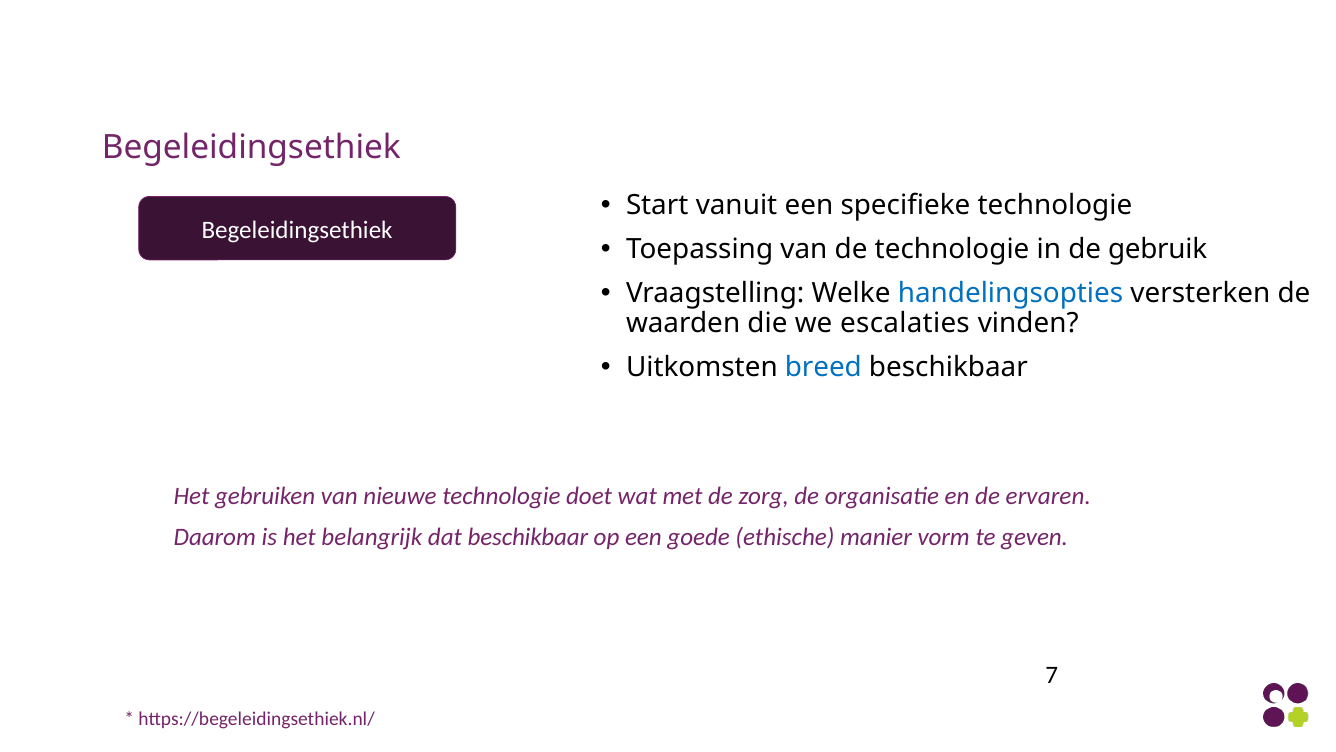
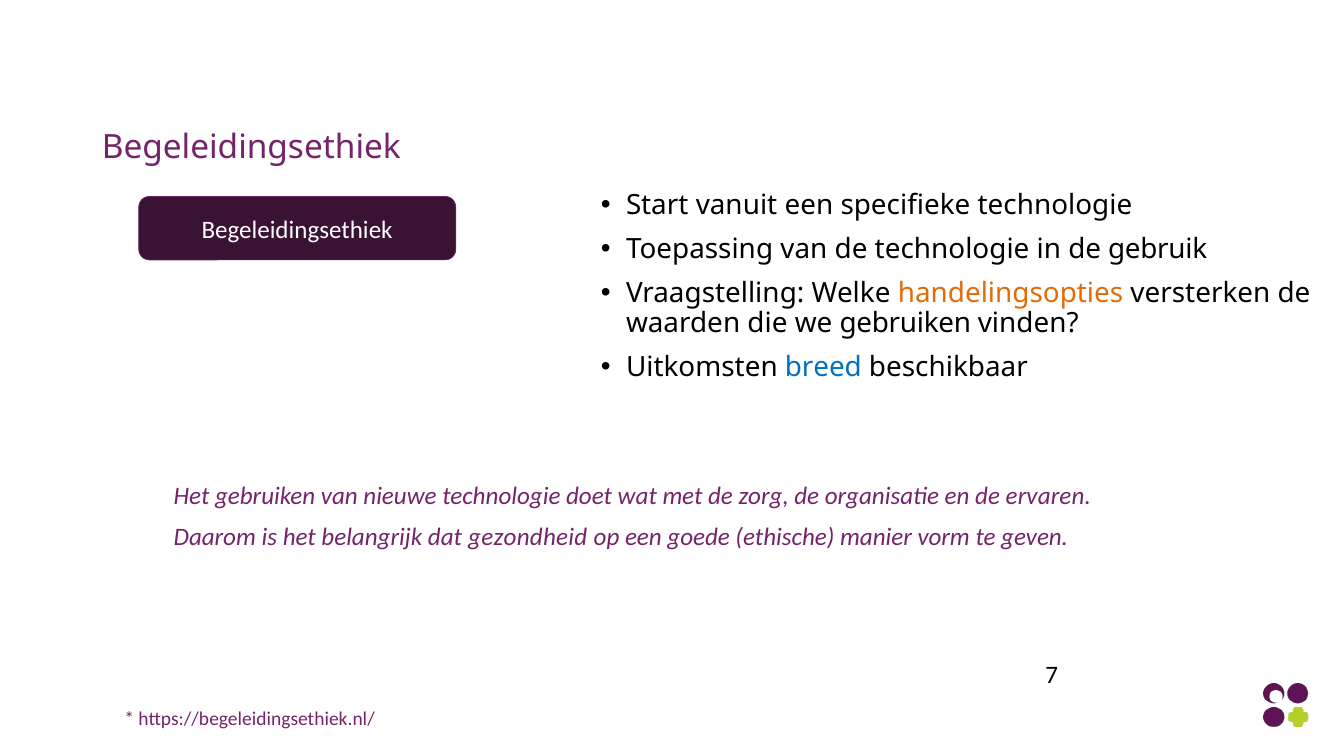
handelingsopties colour: blue -> orange (1011, 293)
we escalaties: escalaties -> gebruiken (905, 324)
dat beschikbaar: beschikbaar -> gezondheid (528, 537)
